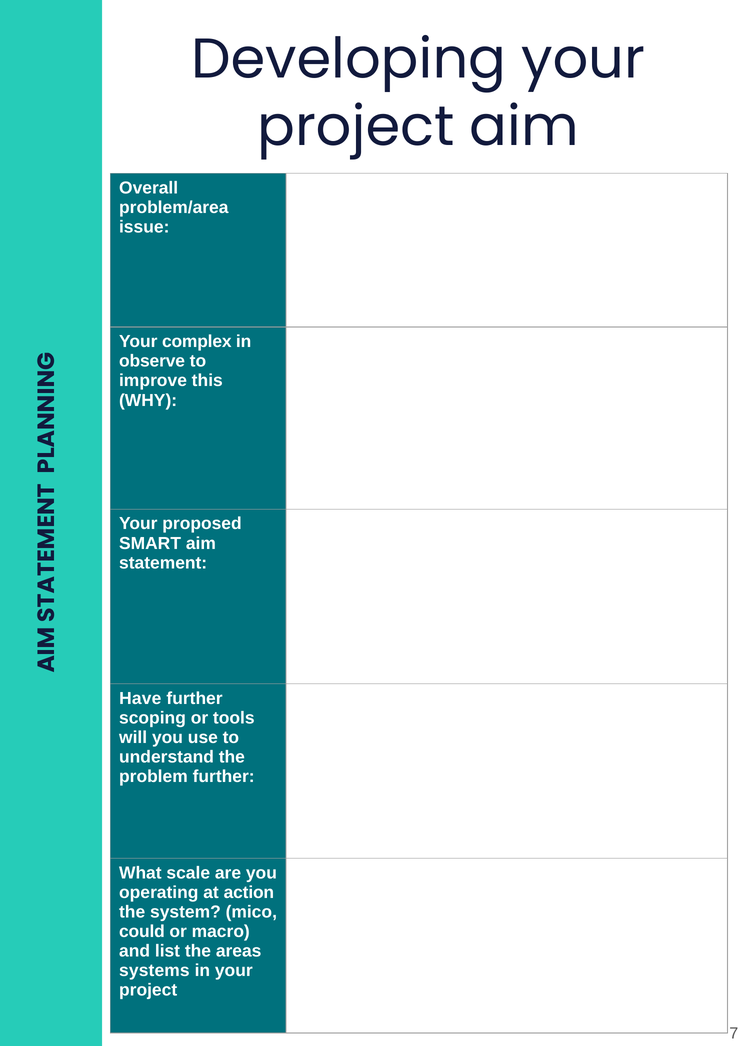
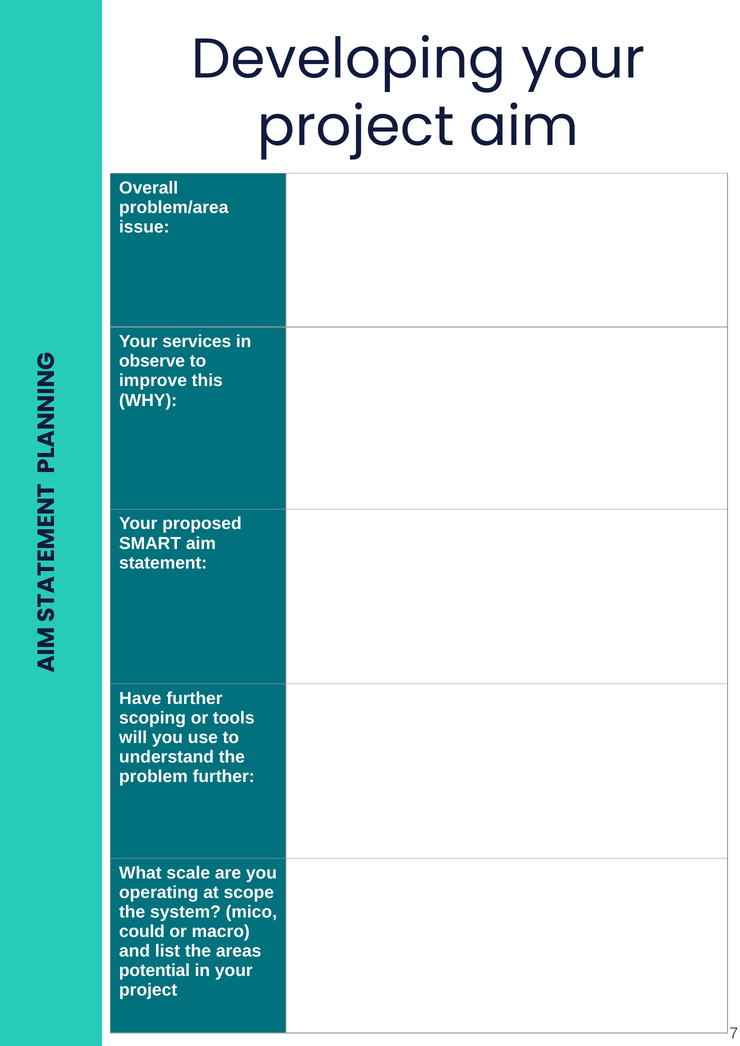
complex: complex -> services (197, 342)
action: action -> scope (249, 893)
systems: systems -> potential (155, 971)
